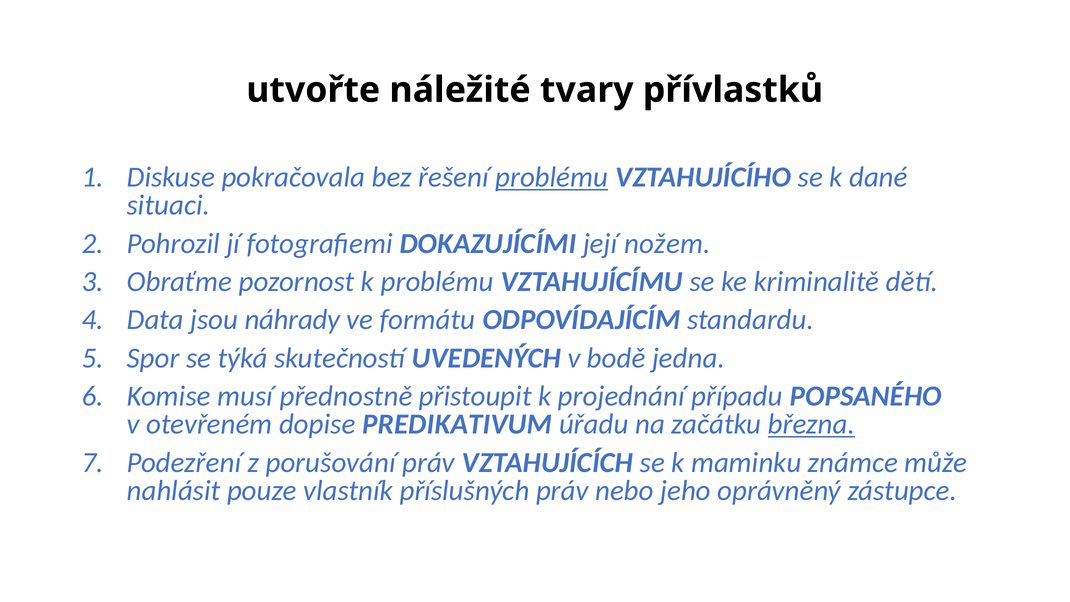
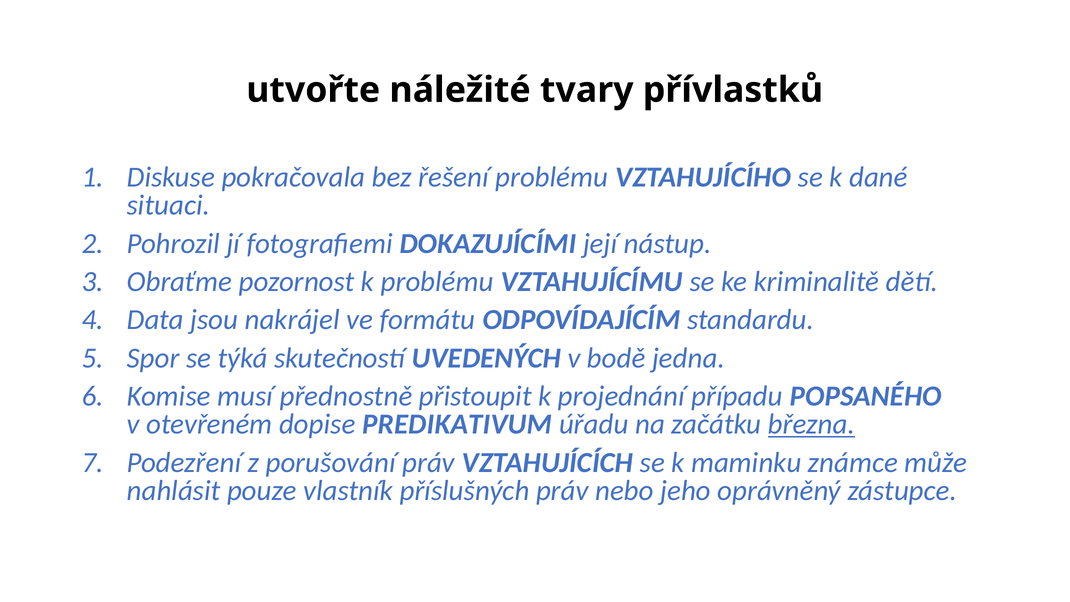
problému underline: present -> none (552, 177)
nožem: nožem -> nástup (668, 244)
náhrady: náhrady -> nakrájel (292, 320)
